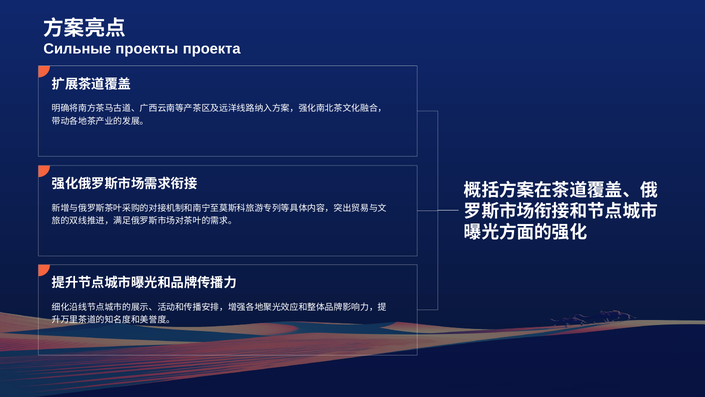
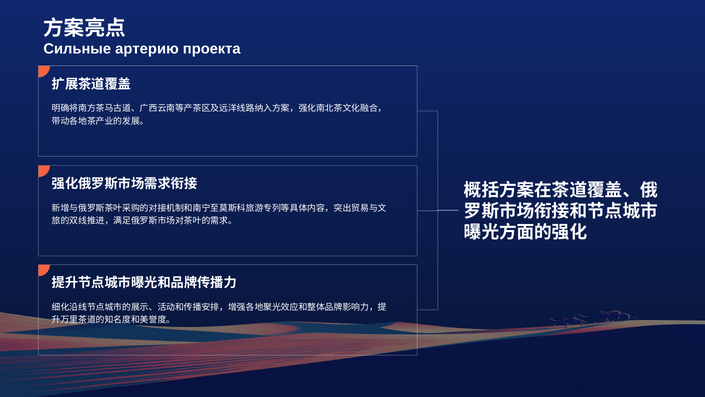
проекты: проекты -> артерию (147, 49)
